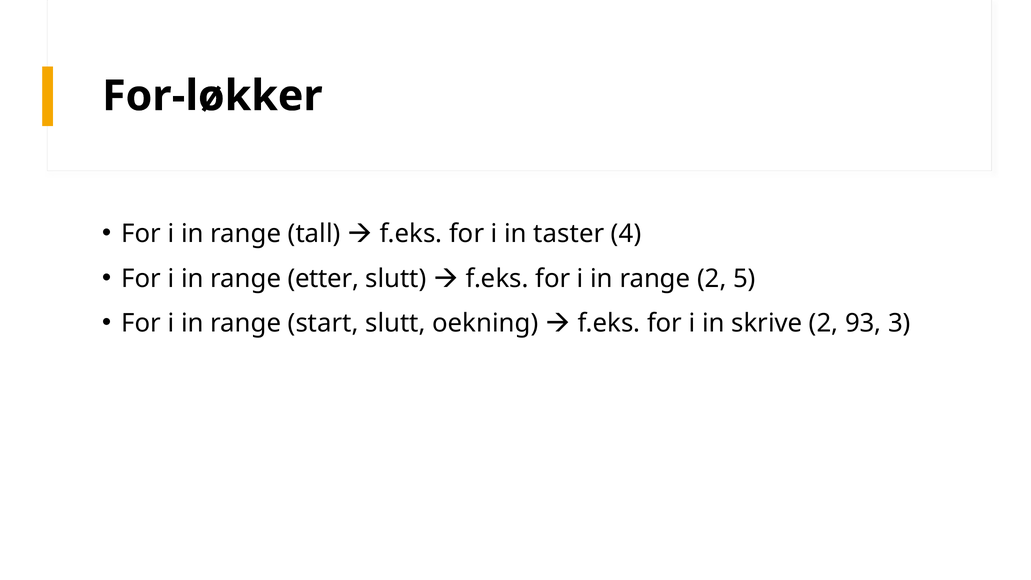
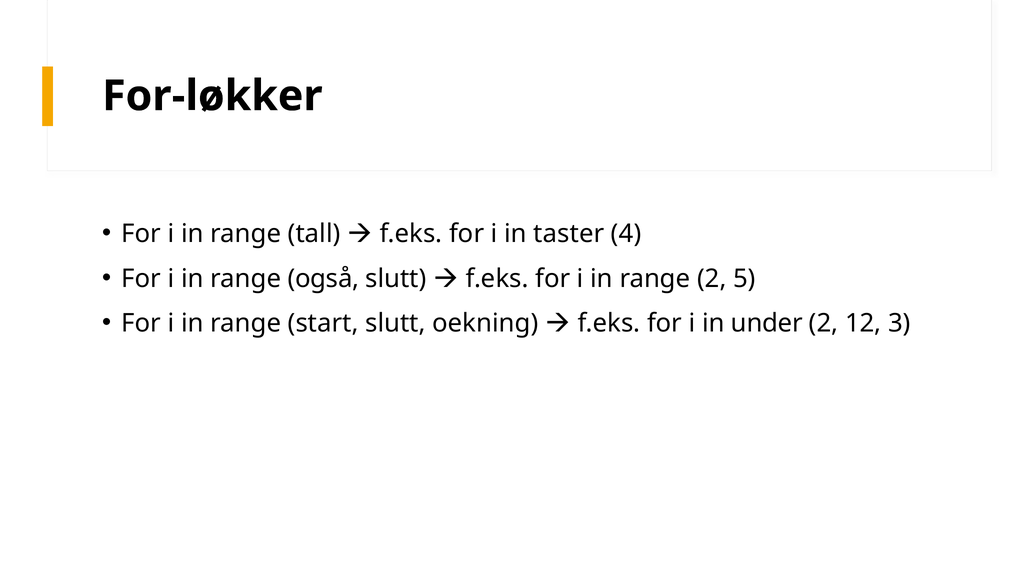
etter: etter -> også (323, 279)
skrive: skrive -> under (767, 323)
93: 93 -> 12 (863, 323)
